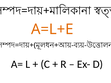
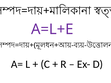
A=L+E colour: orange -> purple (52, 29)
